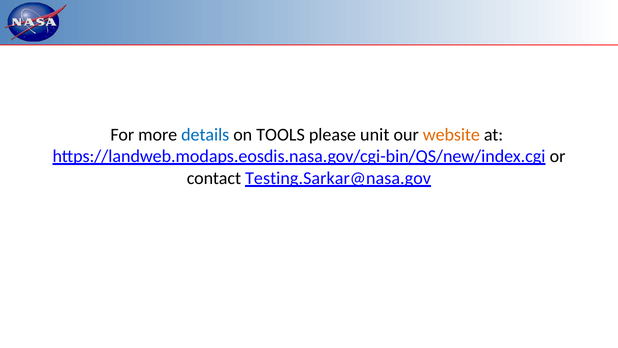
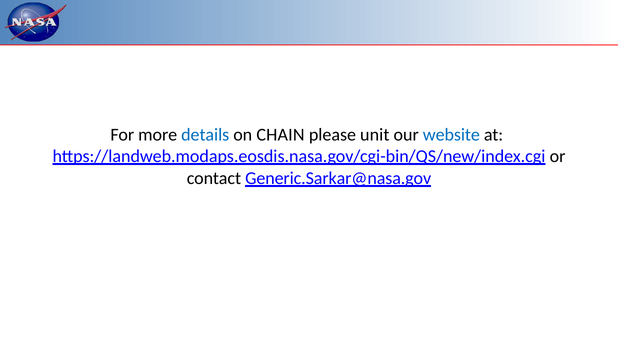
TOOLS: TOOLS -> CHAIN (280, 134)
website colour: orange -> blue (451, 134)
Testing.Sarkar@nasa.gov: Testing.Sarkar@nasa.gov -> Generic.Sarkar@nasa.gov (338, 178)
